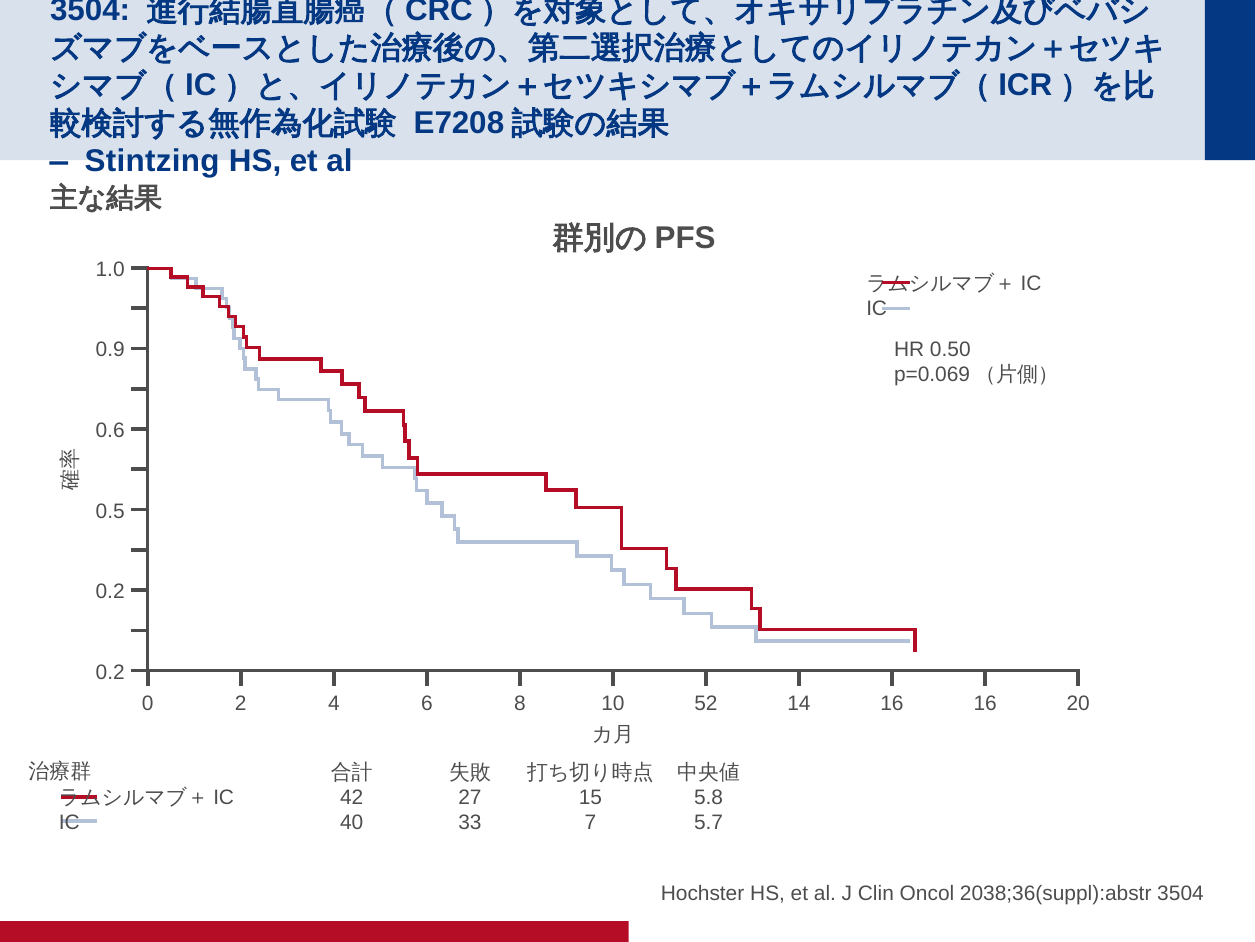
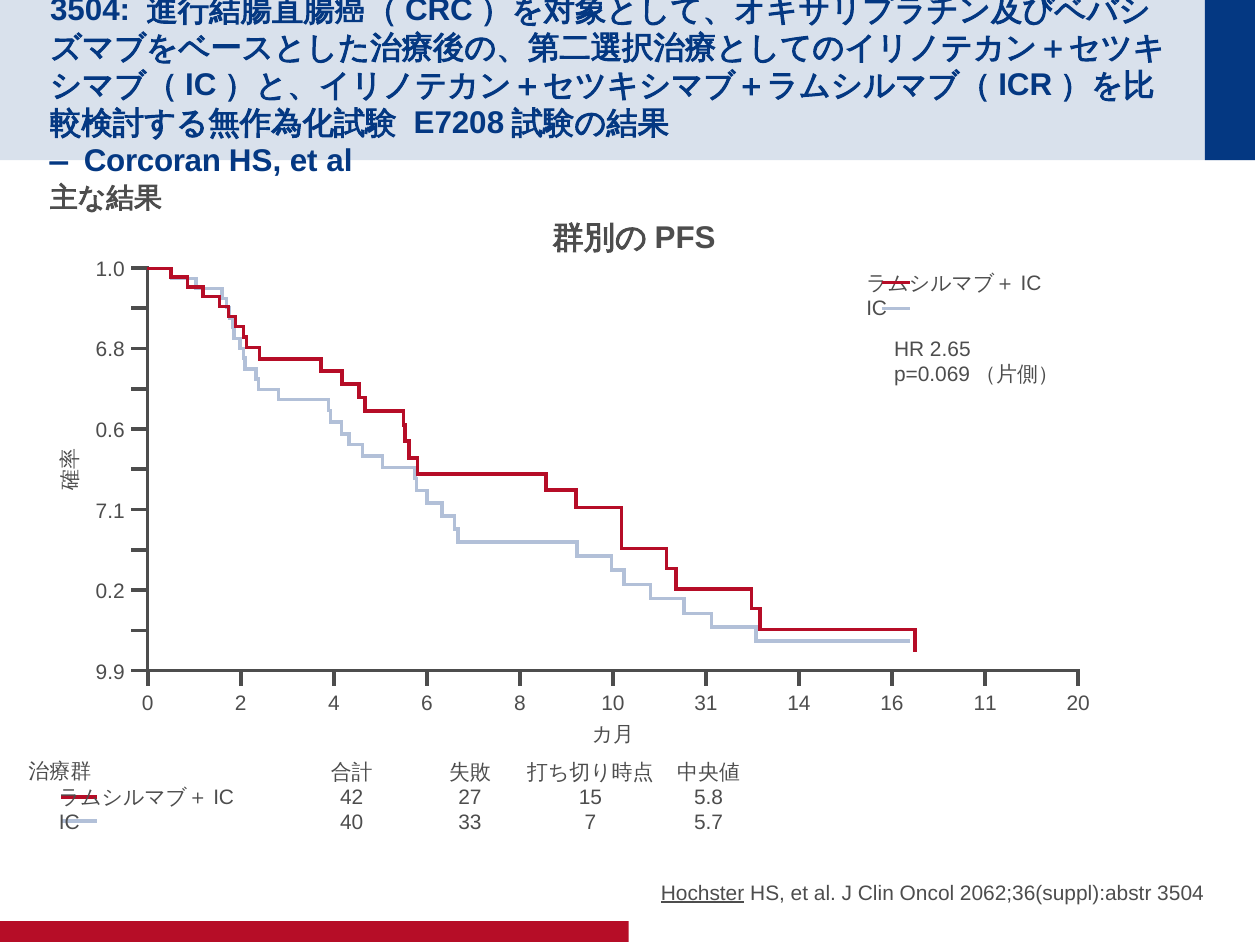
Stintzing: Stintzing -> Corcoran (152, 161)
0.50: 0.50 -> 2.65 (950, 350)
0.9: 0.9 -> 6.8 (110, 350)
0.5: 0.5 -> 7.1 (110, 511)
0.2: 0.2 -> 9.9 (110, 672)
52: 52 -> 31 (706, 703)
14 16: 16 -> 11 (985, 703)
Hochster underline: none -> present (703, 892)
2038;36(suppl):abstr: 2038;36(suppl):abstr -> 2062;36(suppl):abstr (1056, 892)
